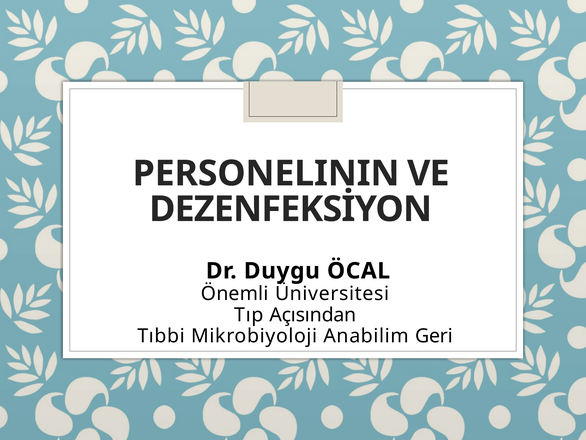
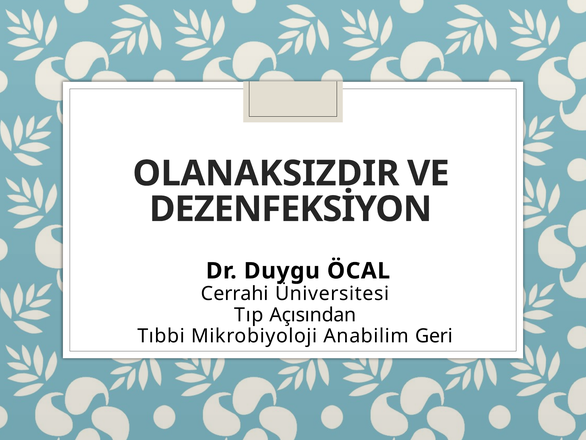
PERSONELININ: PERSONELININ -> OLANAKSIZDIR (266, 173)
Önemli: Önemli -> Cerrahi (235, 293)
